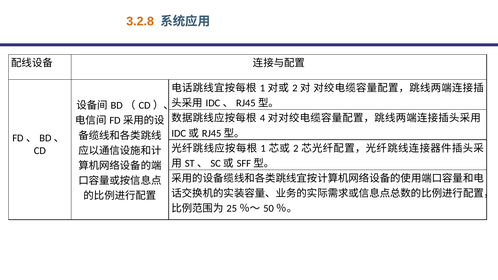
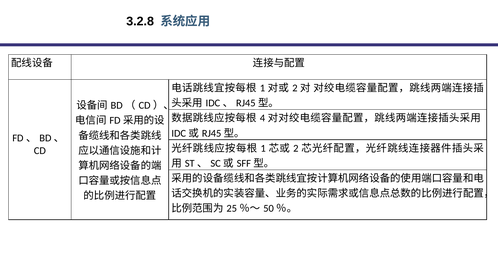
3.2.8 colour: orange -> black (140, 21)
